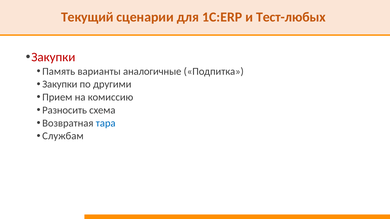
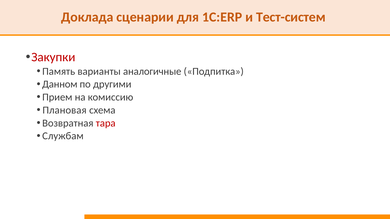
Текущий: Текущий -> Доклада (87, 17)
Тест-любых: Тест-любых -> Тест-систем (291, 17)
Закупки: Закупки -> Данном (60, 84)
Разносить: Разносить -> Плановая (64, 110)
тара colour: blue -> red (106, 123)
